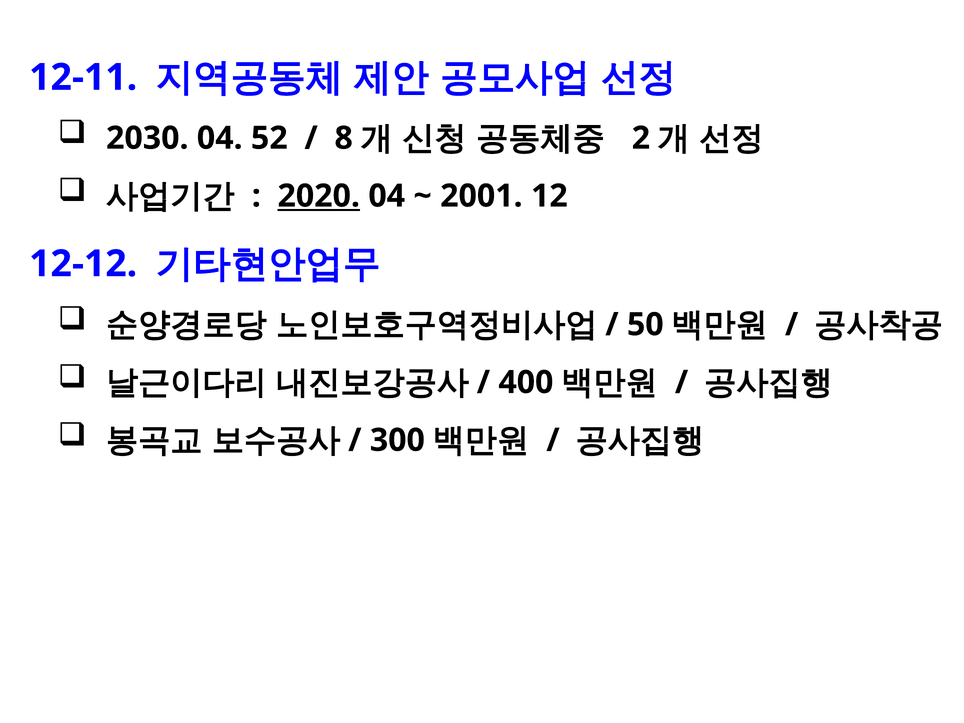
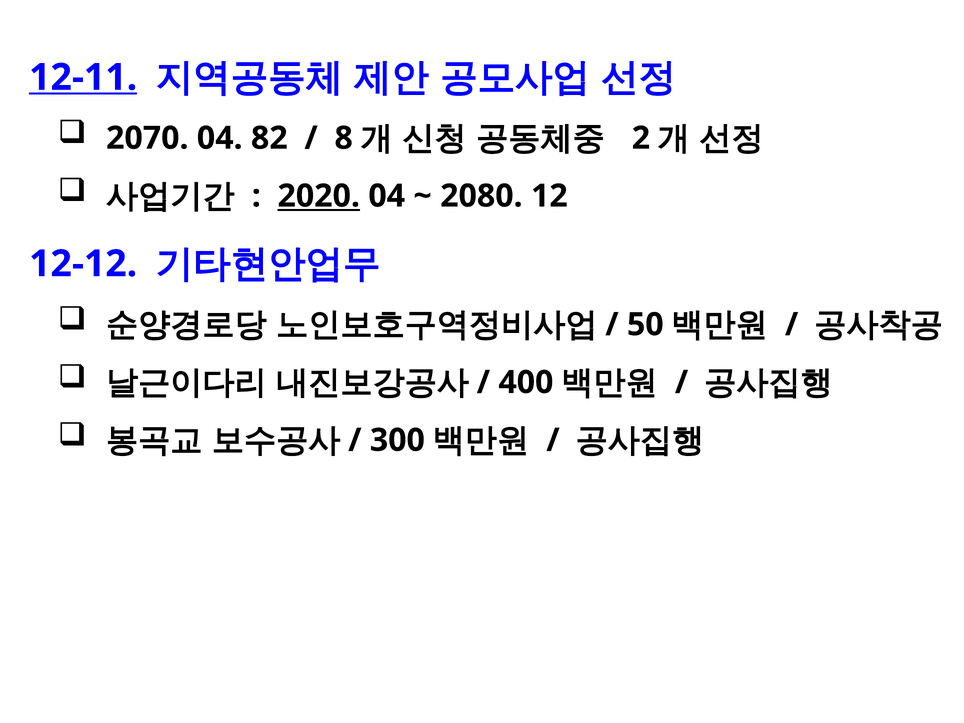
12-11 underline: none -> present (83, 77)
2030: 2030 -> 2070 (147, 138)
52: 52 -> 82 (269, 138)
2001: 2001 -> 2080 (481, 196)
